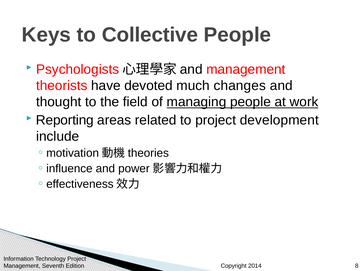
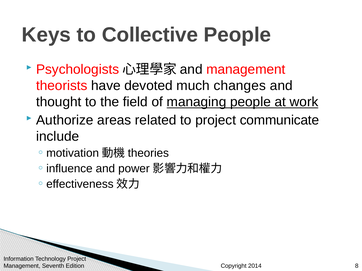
Reporting: Reporting -> Authorize (65, 120)
development: development -> communicate (279, 120)
